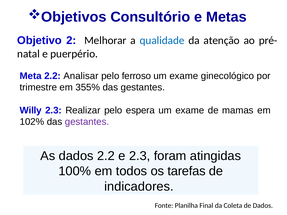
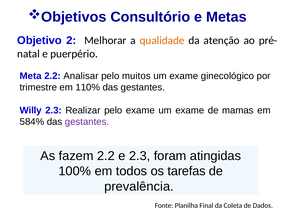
qualidade colour: blue -> orange (162, 41)
ferroso: ferroso -> muitos (136, 76)
355%: 355% -> 110% (88, 87)
pelo espera: espera -> exame (140, 110)
102%: 102% -> 584% (32, 122)
As dados: dados -> fazem (76, 156)
indicadores: indicadores -> prevalência (139, 187)
